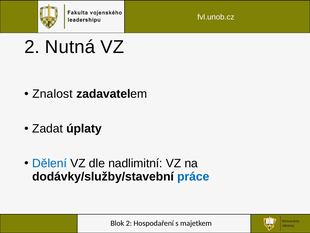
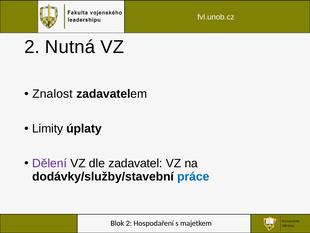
Zadat: Zadat -> Limity (48, 128)
Dělení colour: blue -> purple (50, 163)
nadlimitní: nadlimitní -> zadavatel (135, 163)
